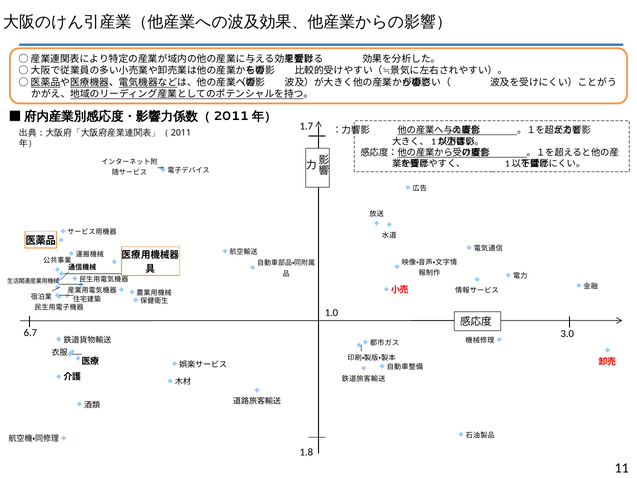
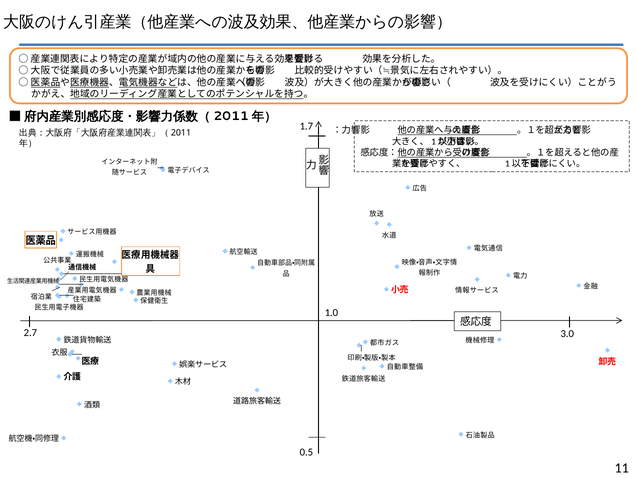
6.7: 6.7 -> 2.7 (30, 333)
1.8: 1.8 -> 0.5 (306, 452)
